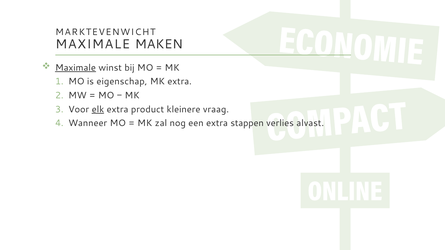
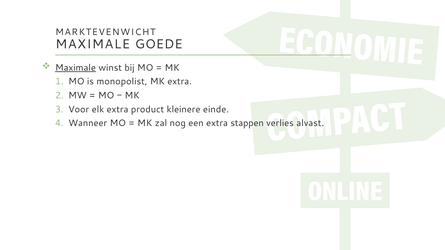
MAKEN: MAKEN -> GOEDE (159, 44)
eigenschap: eigenschap -> monopolist (122, 82)
elk underline: present -> none (98, 109)
vraag: vraag -> einde (216, 109)
